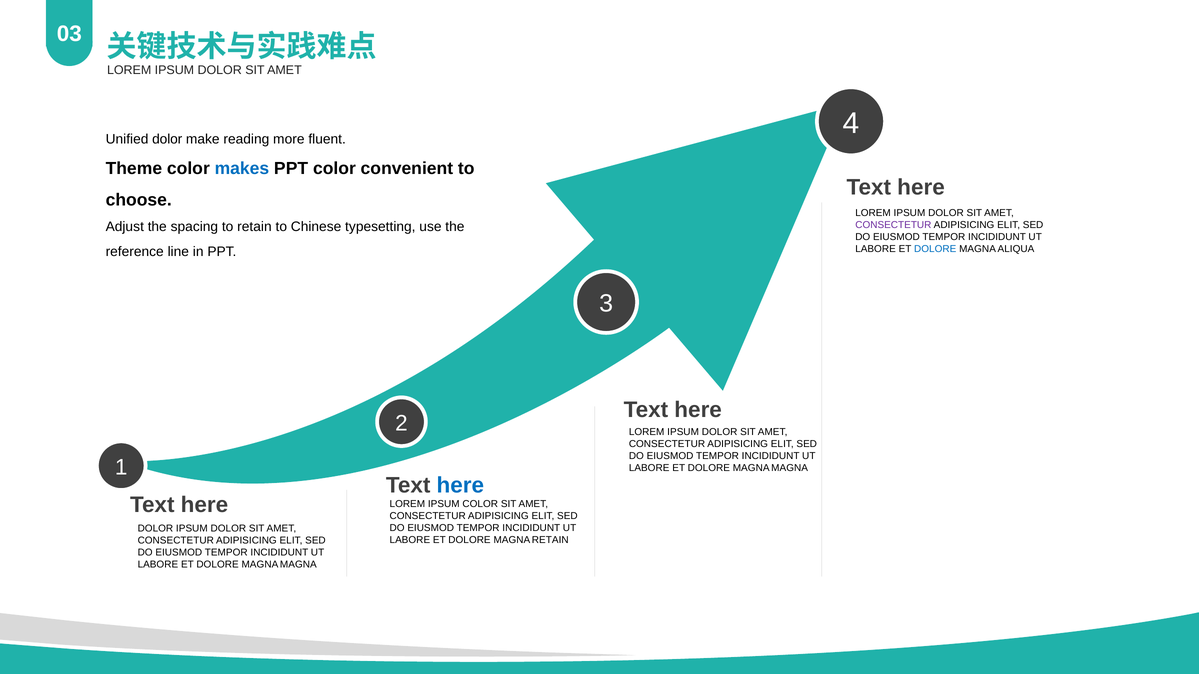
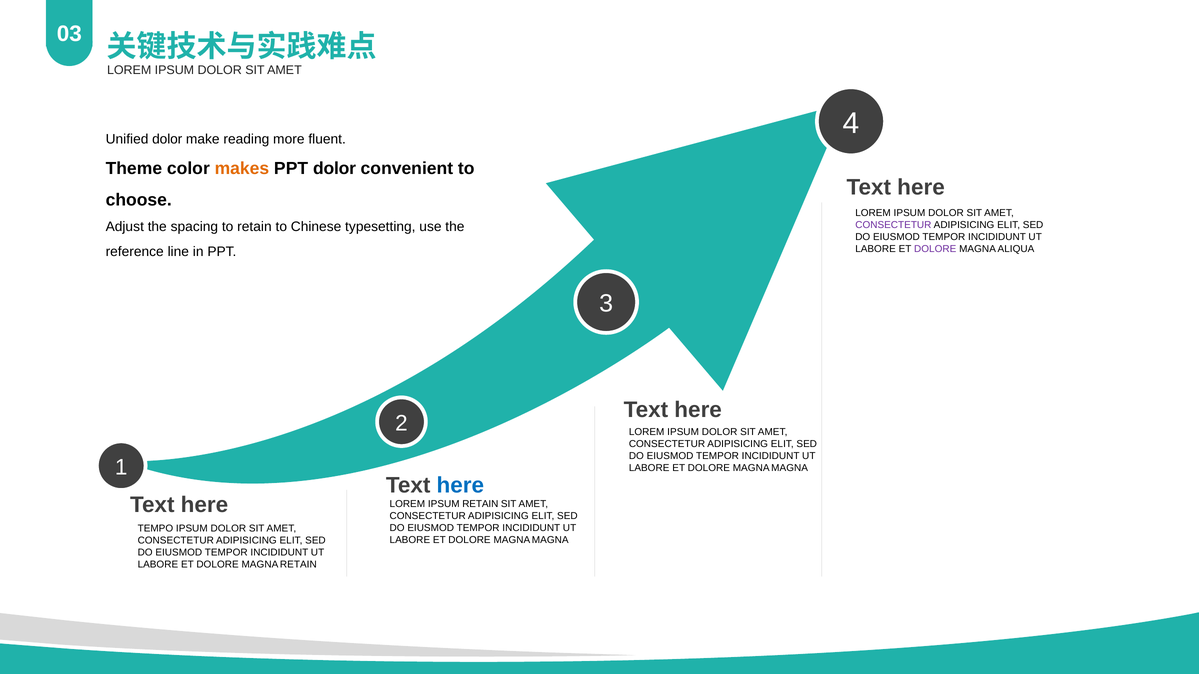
makes colour: blue -> orange (242, 169)
PPT color: color -> dolor (335, 169)
DOLORE colour: blue -> purple (935, 249)
IPSUM COLOR: COLOR -> RETAIN (480, 504)
DOLOR: DOLOR -> TEMPO (155, 529)
RETAIN: RETAIN -> MAGNA (550, 540)
MAGNA: MAGNA -> RETAIN (298, 565)
